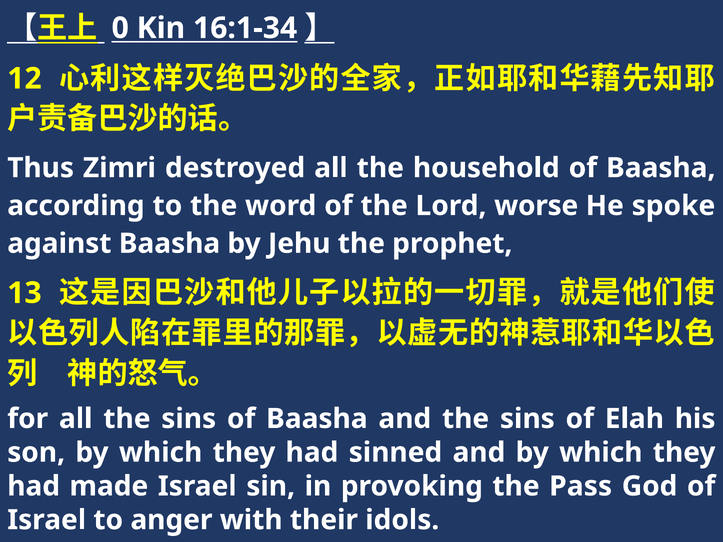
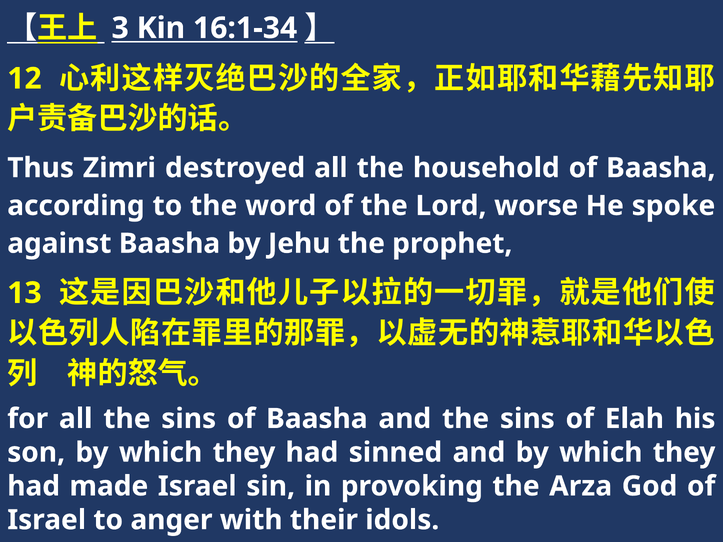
0: 0 -> 3 (120, 28)
Pass: Pass -> Arza (581, 486)
